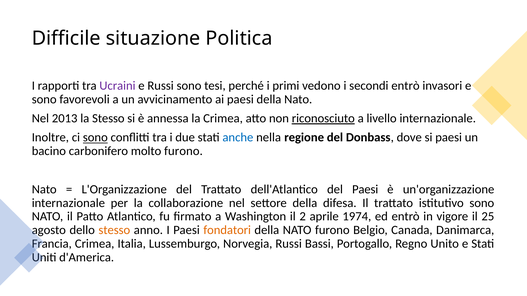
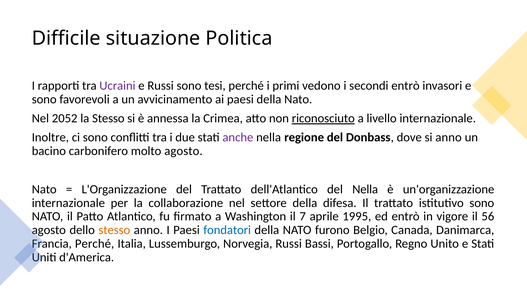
2013: 2013 -> 2052 (65, 119)
sono underline: present -> none (95, 138)
anche colour: blue -> purple (238, 138)
si paesi: paesi -> anno (449, 138)
molto furono: furono -> agosto (183, 151)
del Paesi: Paesi -> Nella (365, 190)
2: 2 -> 7 (303, 217)
1974: 1974 -> 1995 (357, 217)
25: 25 -> 56 (488, 217)
fondatori colour: orange -> blue (227, 230)
Crimea: Crimea -> Perché (95, 244)
